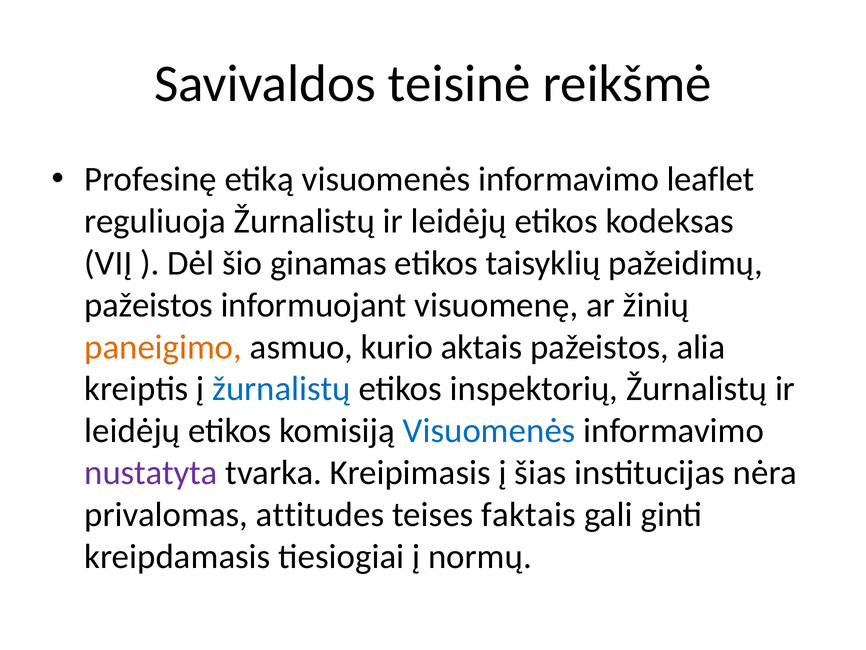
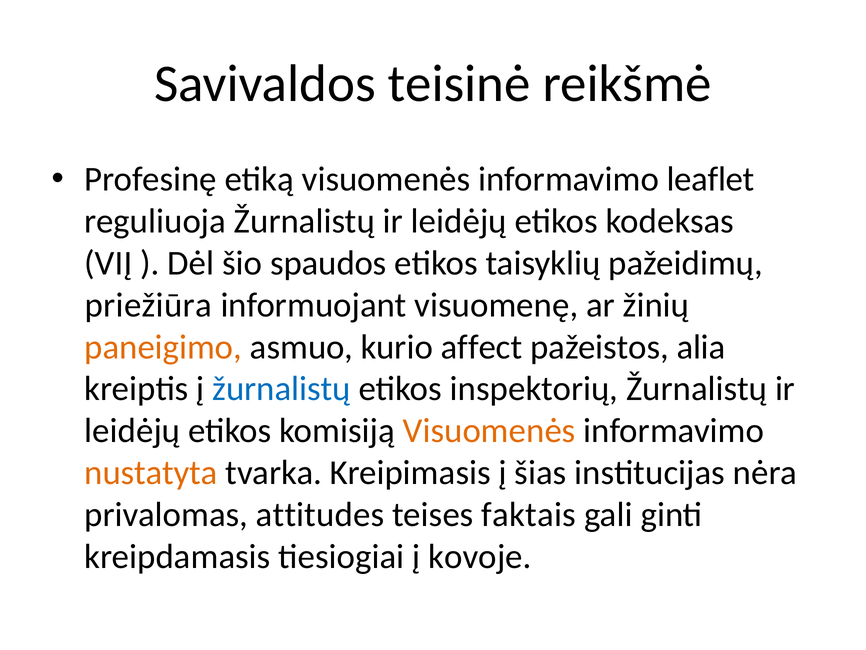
ginamas: ginamas -> spaudos (328, 263)
pažeistos: pažeistos -> priežiūra (148, 305)
aktais: aktais -> affect (482, 347)
Visuomenės colour: blue -> orange (489, 430)
nustatyta colour: purple -> orange (151, 472)
normų: normų -> kovoje (480, 556)
